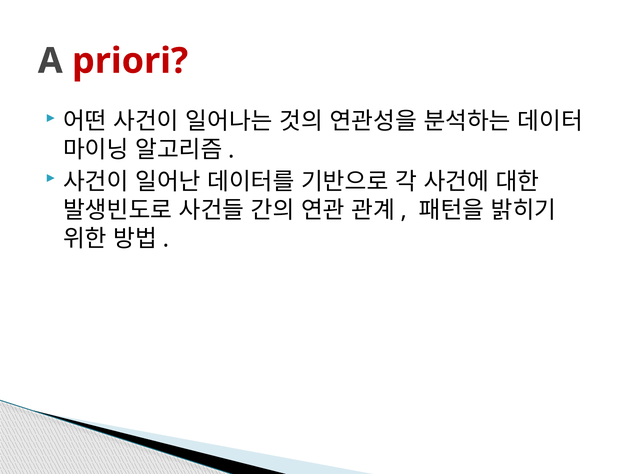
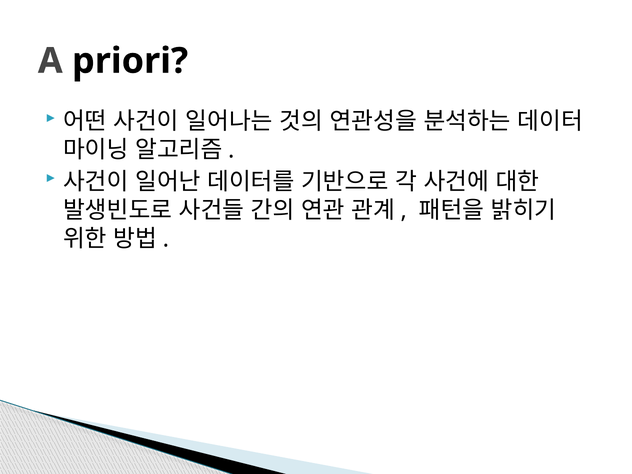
priori colour: red -> black (130, 61)
